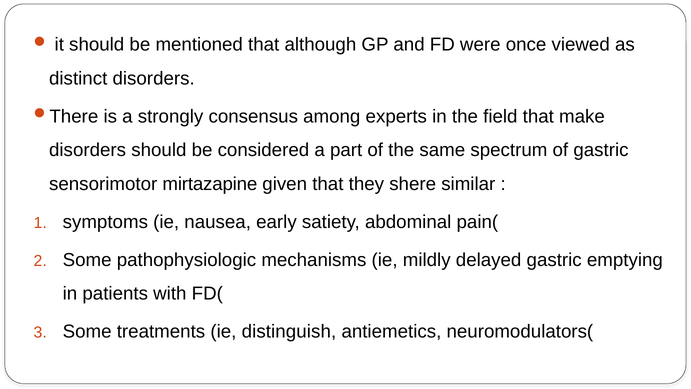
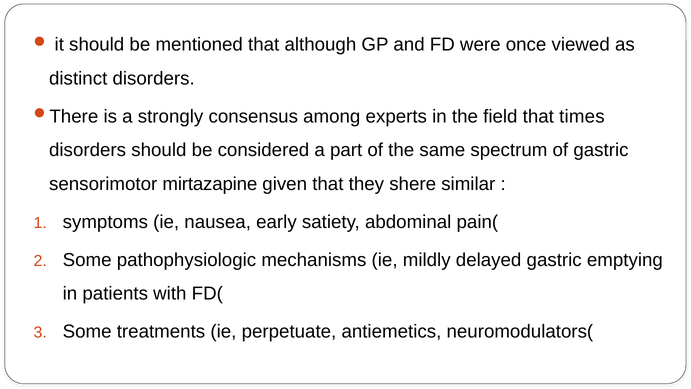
make: make -> times (582, 116)
distinguish: distinguish -> perpetuate (289, 331)
